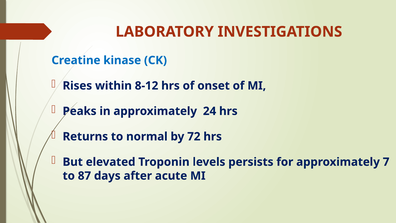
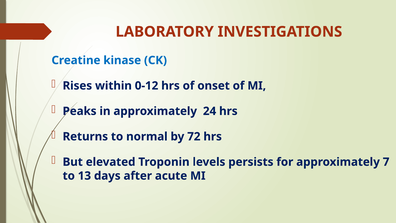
8-12: 8-12 -> 0-12 (147, 86)
87: 87 -> 13 (84, 176)
